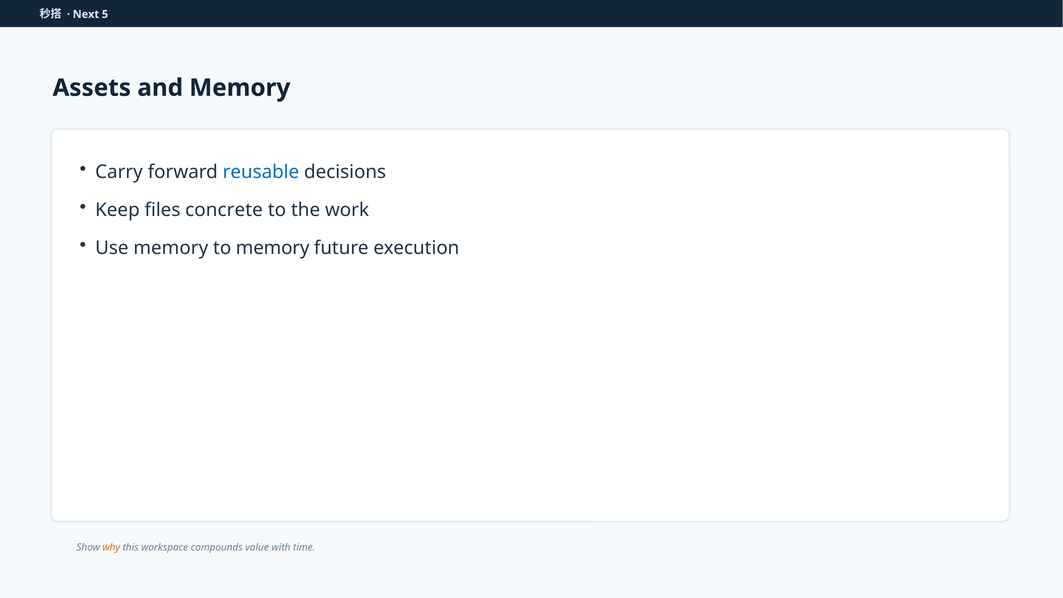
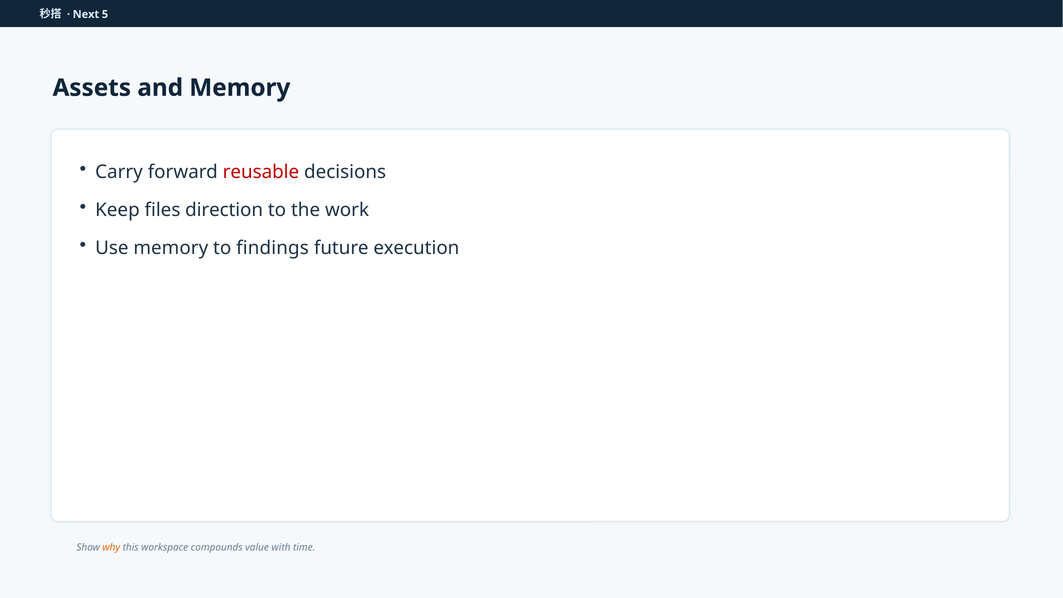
reusable colour: blue -> red (261, 172)
concrete: concrete -> direction (224, 210)
to memory: memory -> findings (273, 248)
